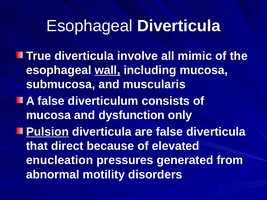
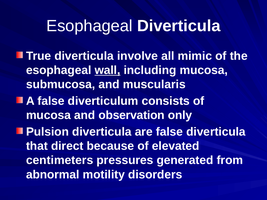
dysfunction: dysfunction -> observation (132, 115)
Pulsion underline: present -> none (47, 132)
enucleation: enucleation -> centimeters (60, 160)
